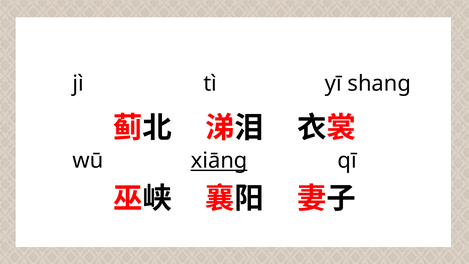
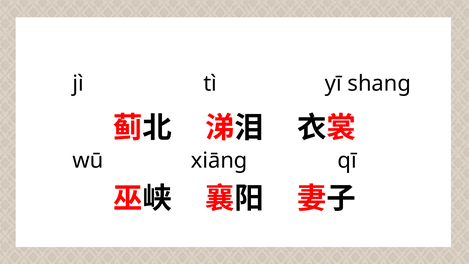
xiāng underline: present -> none (219, 161)
